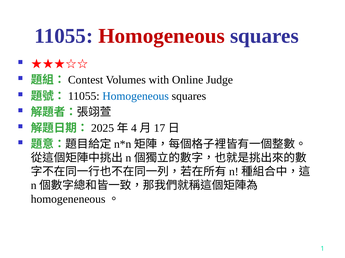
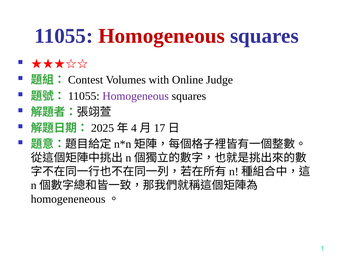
Homogeneous colour: blue -> purple (136, 96)
